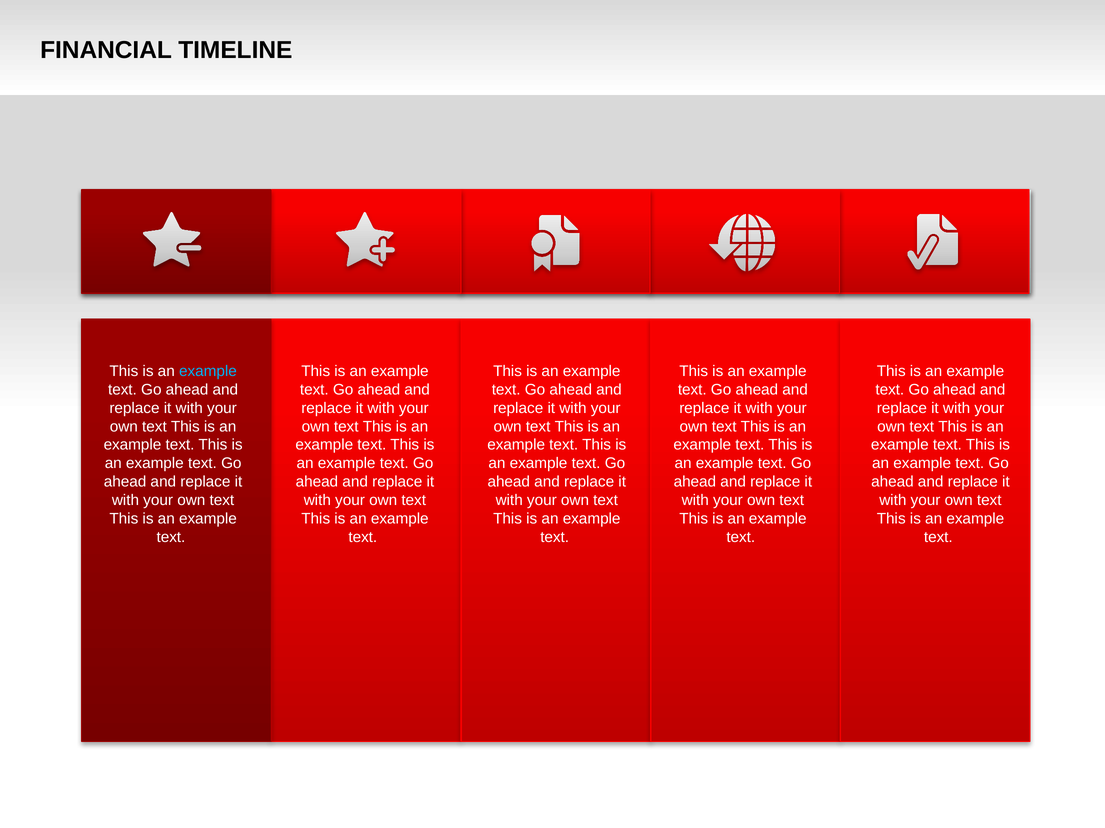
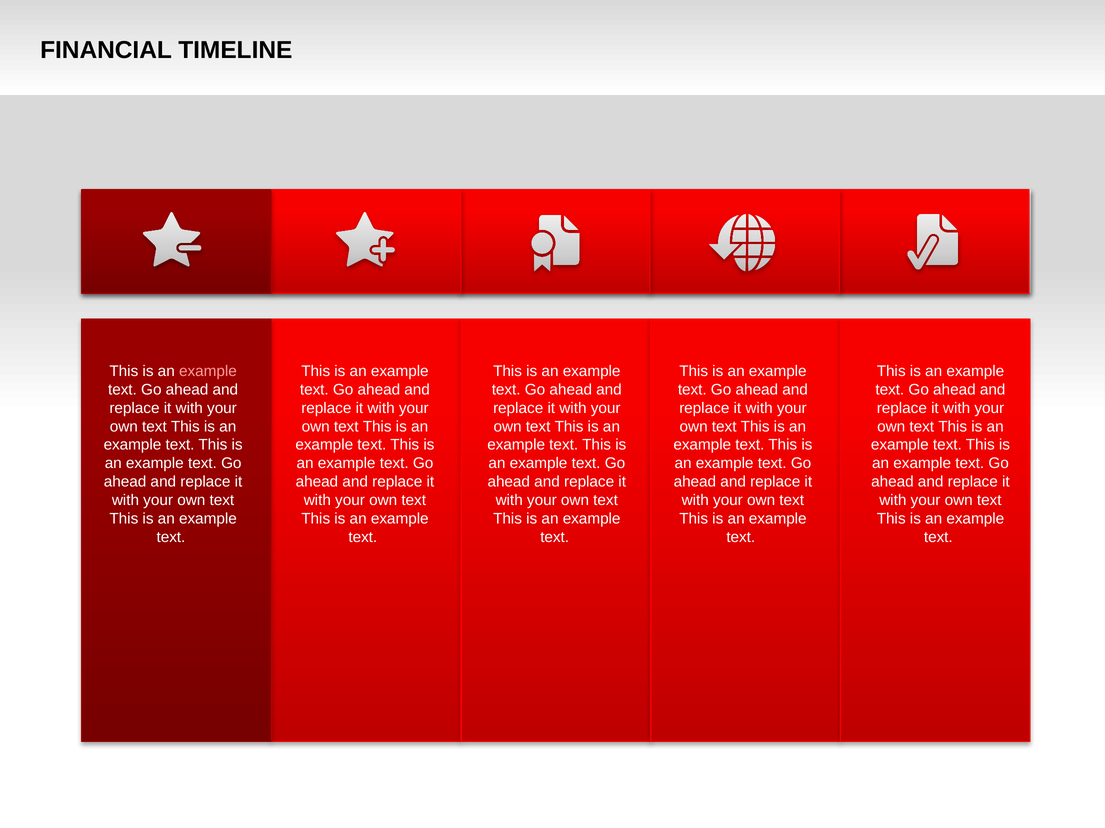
example colour: light blue -> pink (208, 372)
